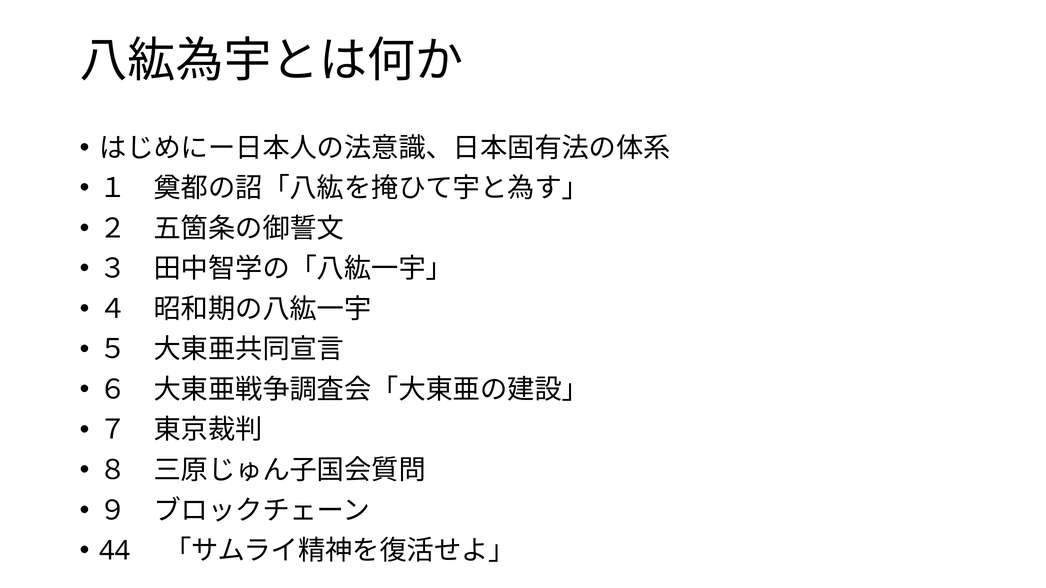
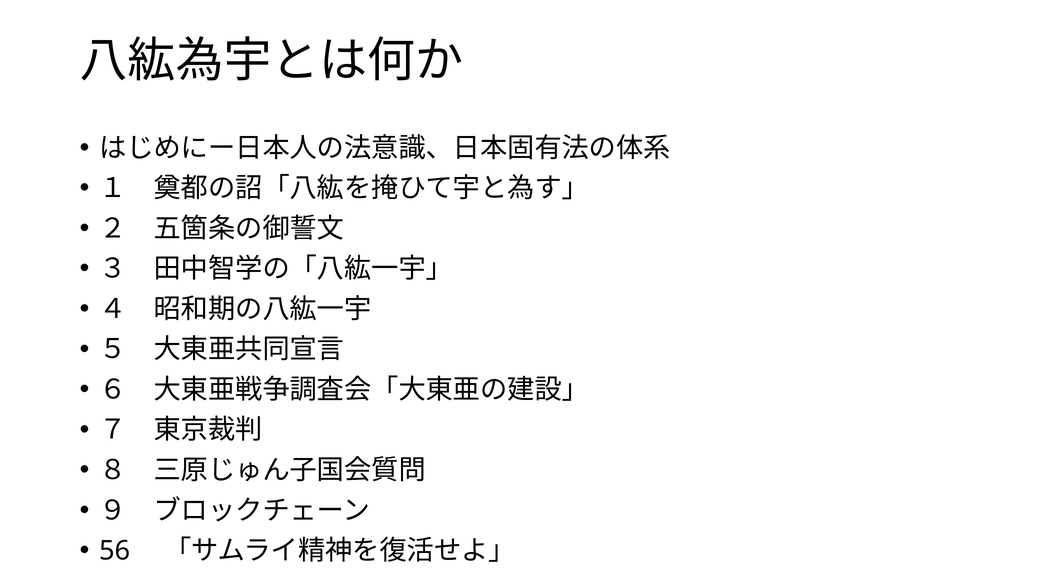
44: 44 -> 56 (115, 551)
